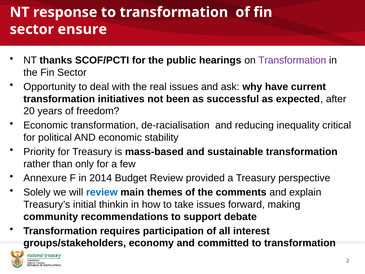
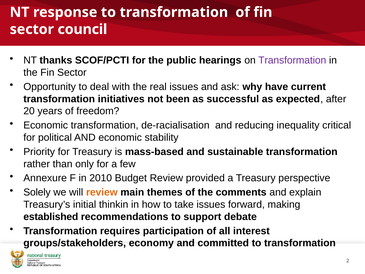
ensure: ensure -> council (82, 29)
2014: 2014 -> 2010 (101, 178)
review colour: blue -> orange (102, 192)
community: community -> established (51, 217)
